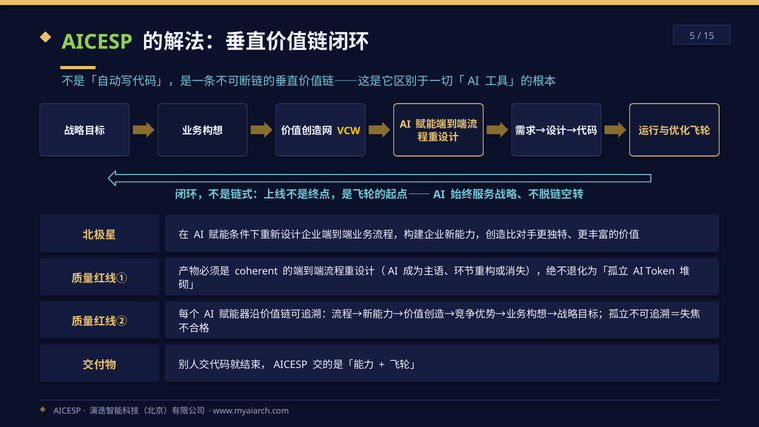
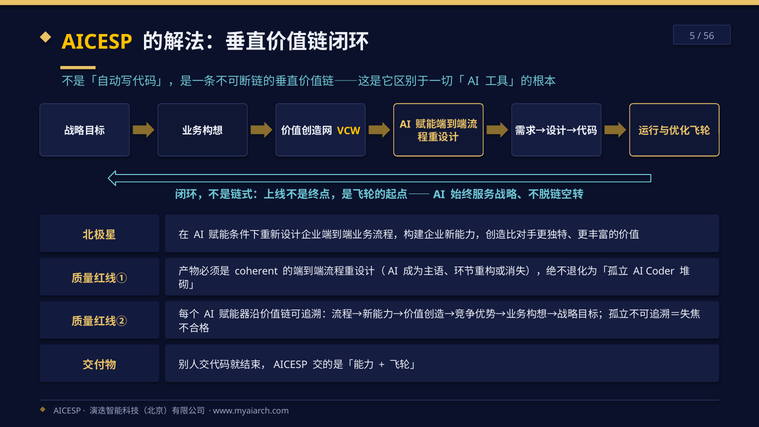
15: 15 -> 56 (709, 36)
AICESP colour: light green -> yellow (97, 42)
Token: Token -> Coder (660, 271)
